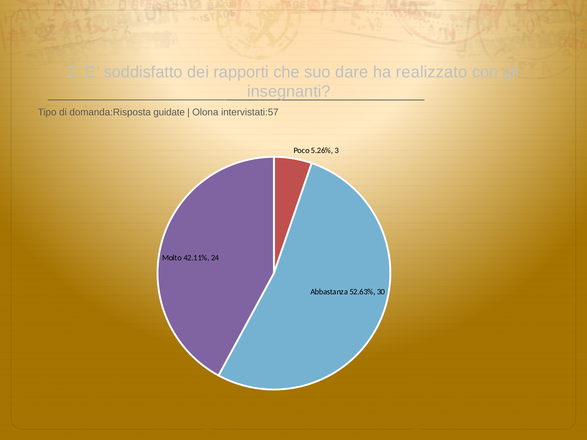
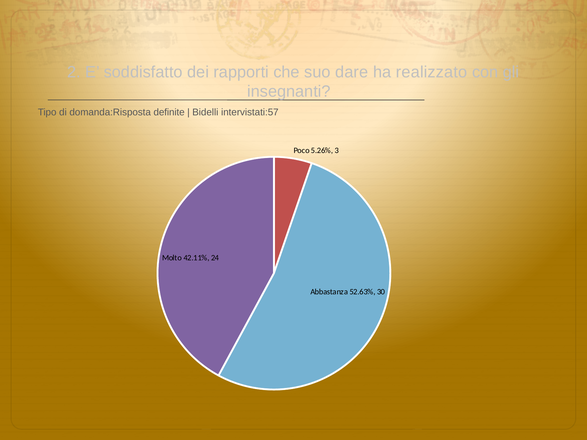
guidate: guidate -> definite (169, 112)
Olona: Olona -> Bidelli (205, 112)
